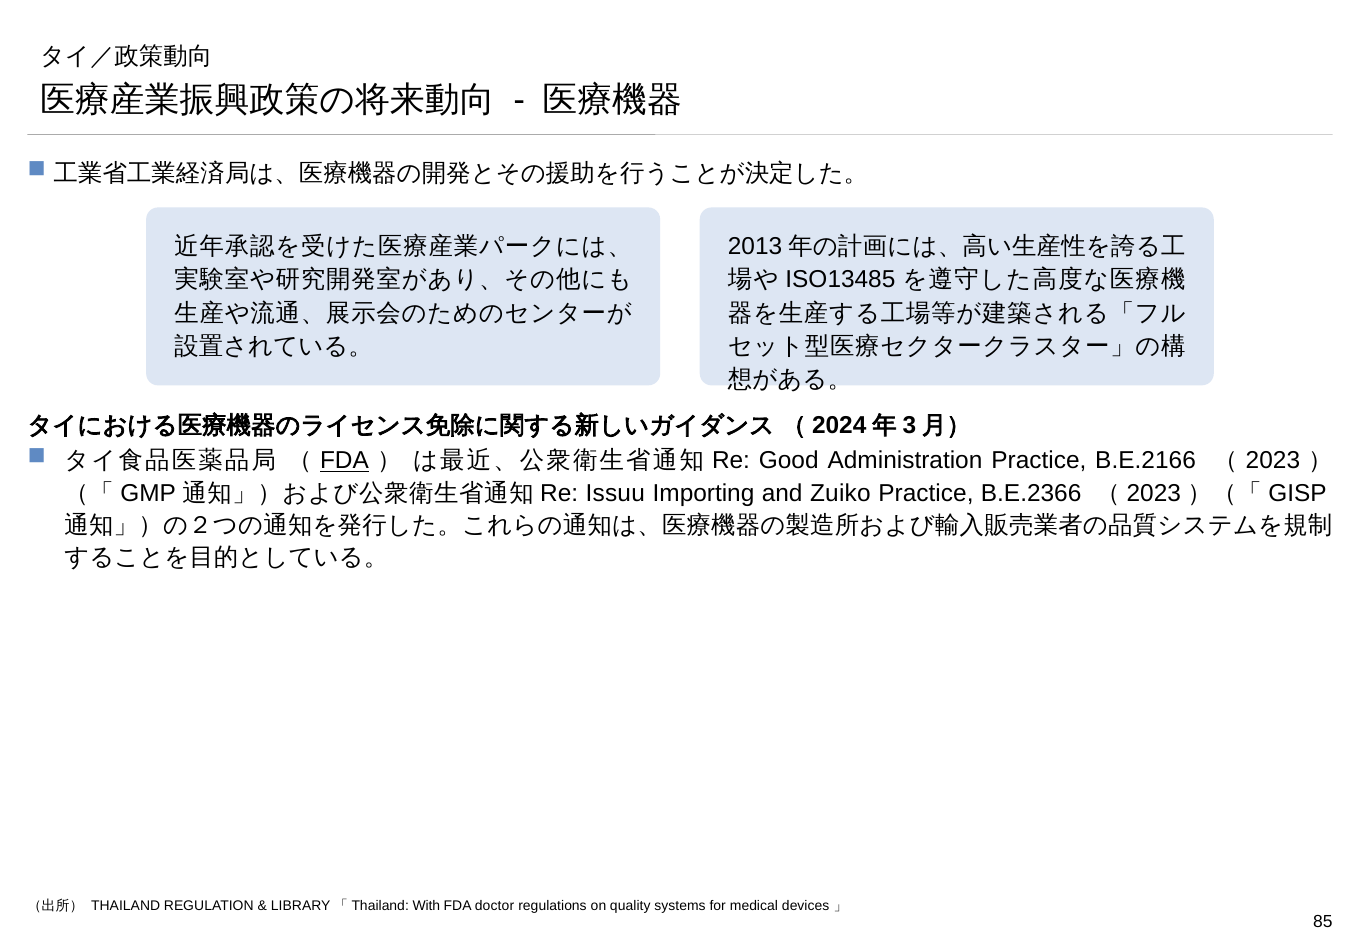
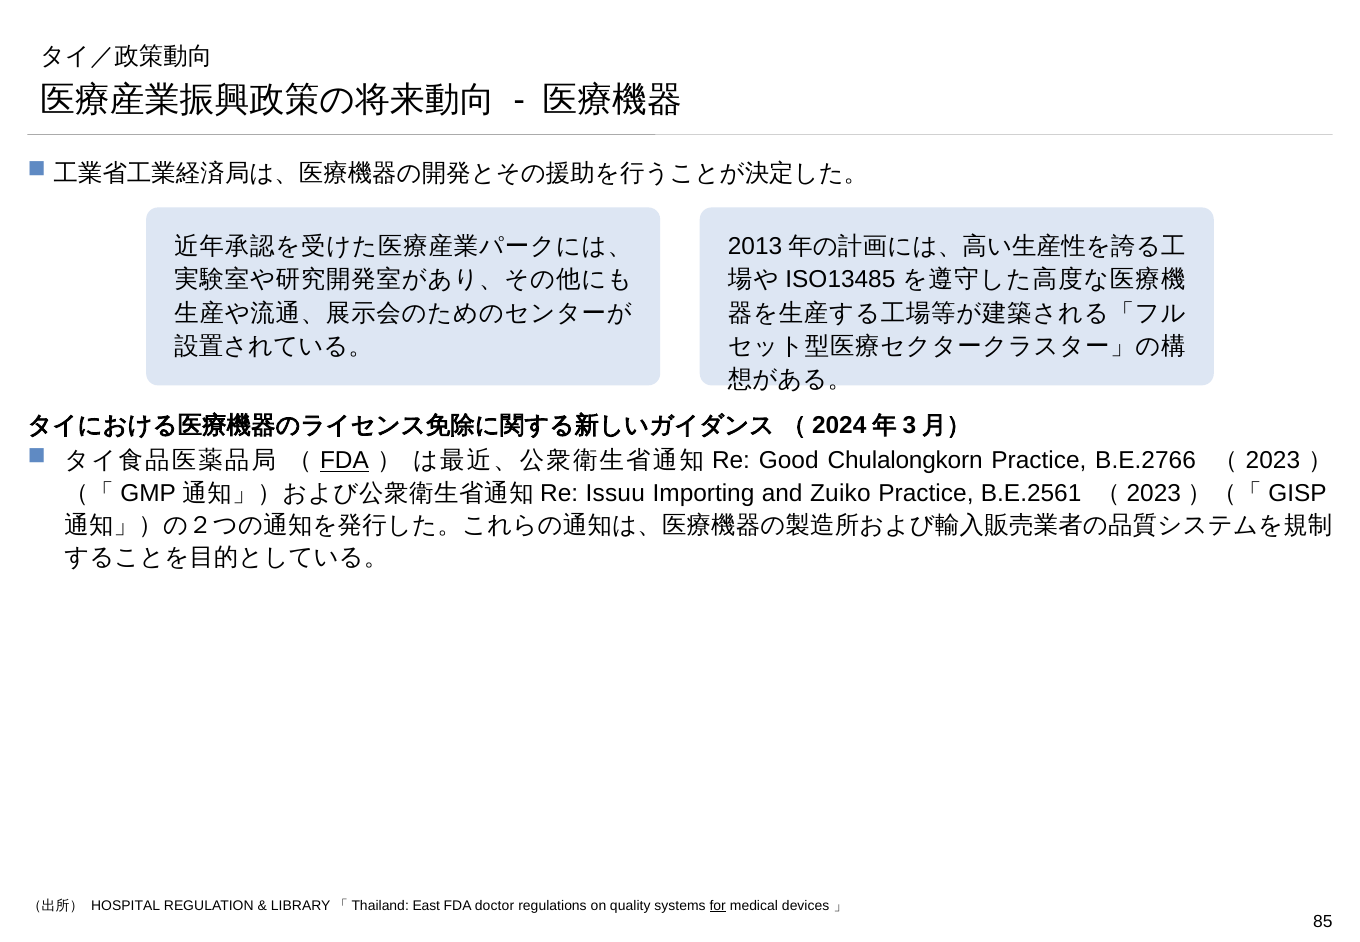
Administration: Administration -> Chulalongkorn (905, 461)
B.E.2166: B.E.2166 -> B.E.2766 (1146, 461)
B.E.2366: B.E.2366 -> B.E.2561 (1031, 493)
THAILAND: THAILAND -> HOSPITAL (126, 905)
With: With -> East (426, 905)
for underline: none -> present (718, 905)
